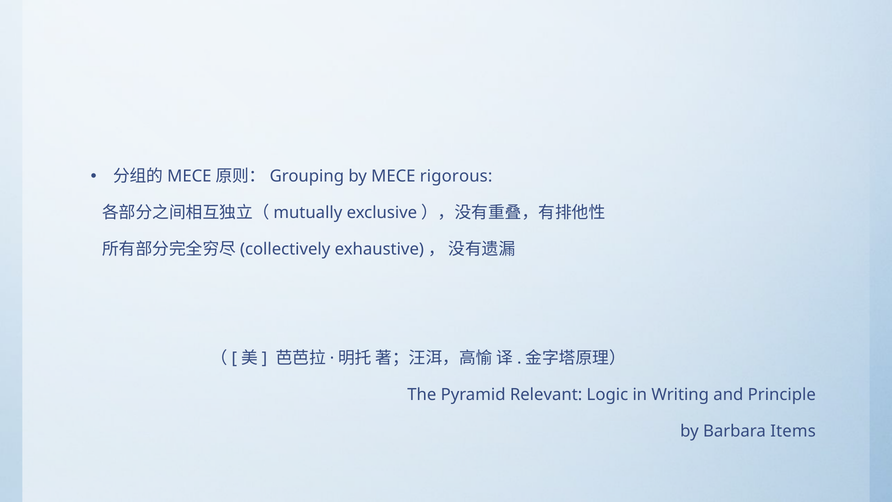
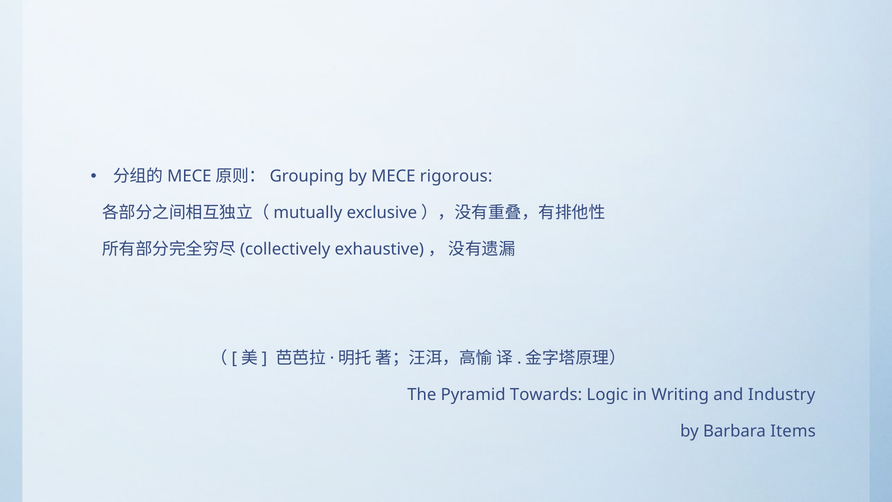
Relevant: Relevant -> Towards (546, 395)
Principle: Principle -> Industry (782, 395)
